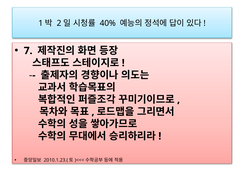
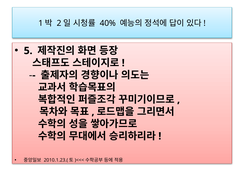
7: 7 -> 5 (28, 51)
